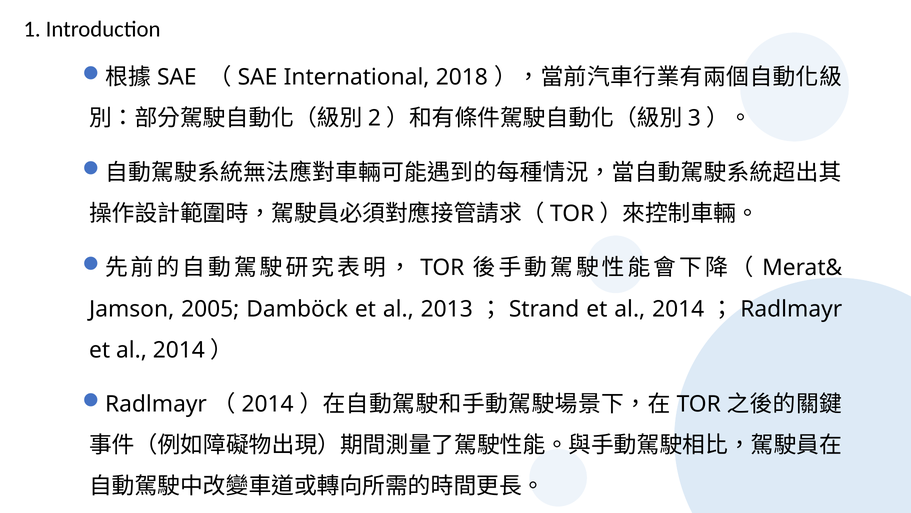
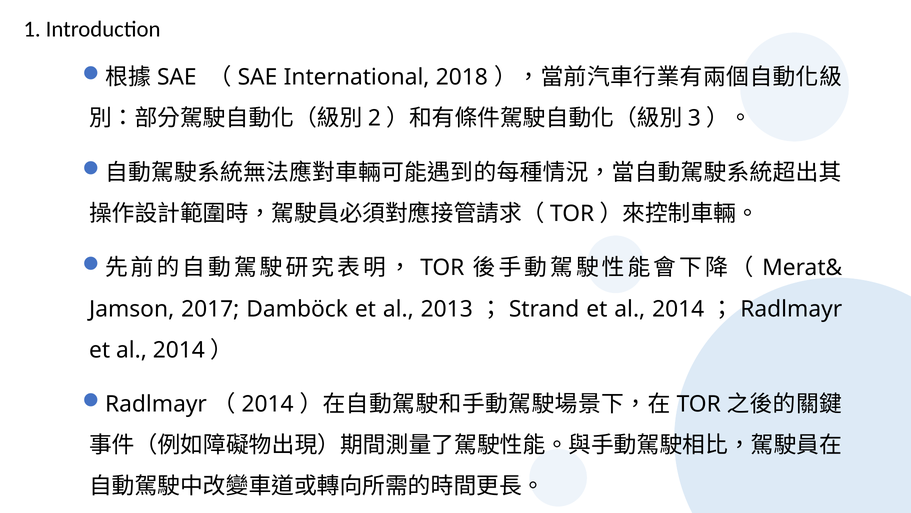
2005: 2005 -> 2017 (210, 309)
